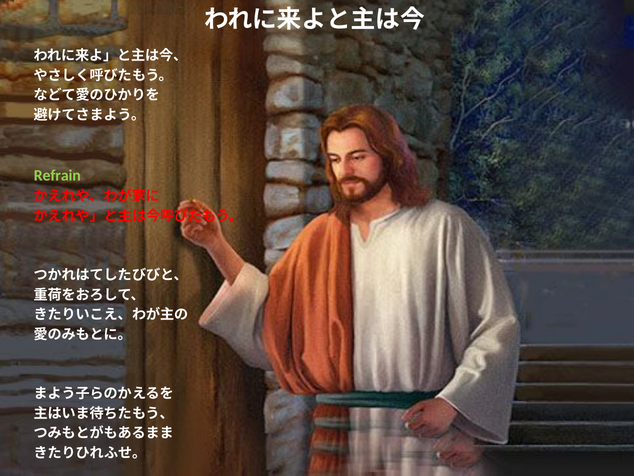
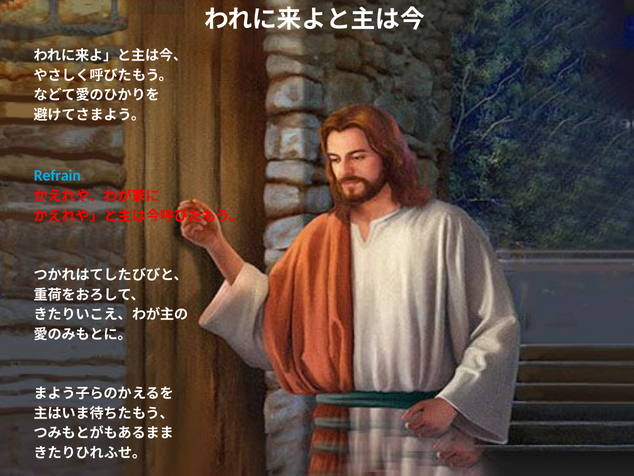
Refrain colour: light green -> light blue (57, 175)
